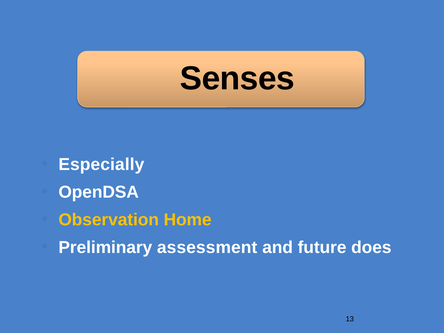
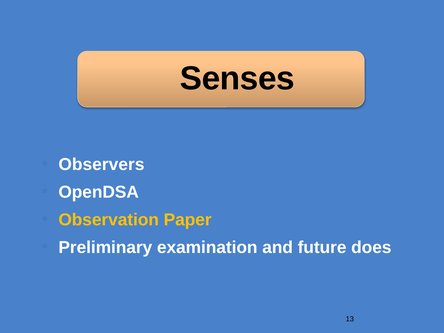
Especially: Especially -> Observers (101, 165)
Home: Home -> Paper (188, 220)
assessment: assessment -> examination (207, 247)
